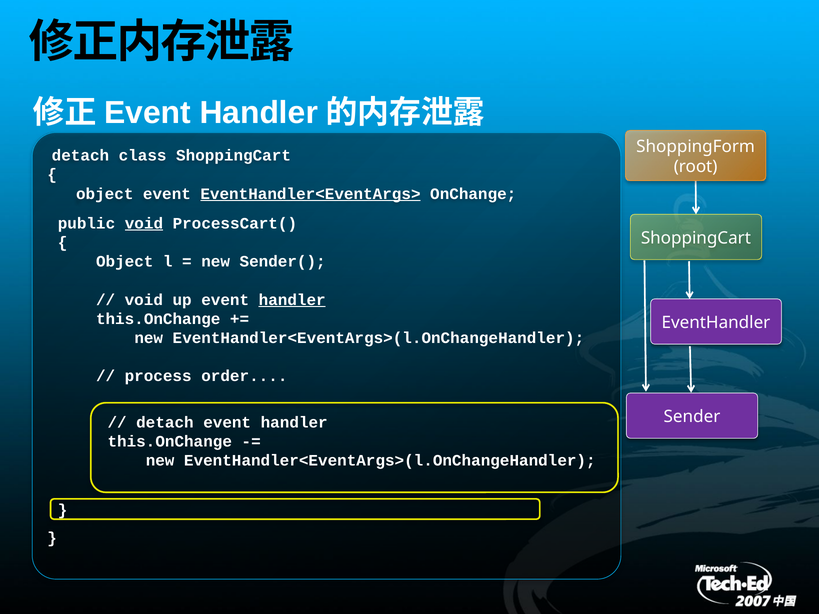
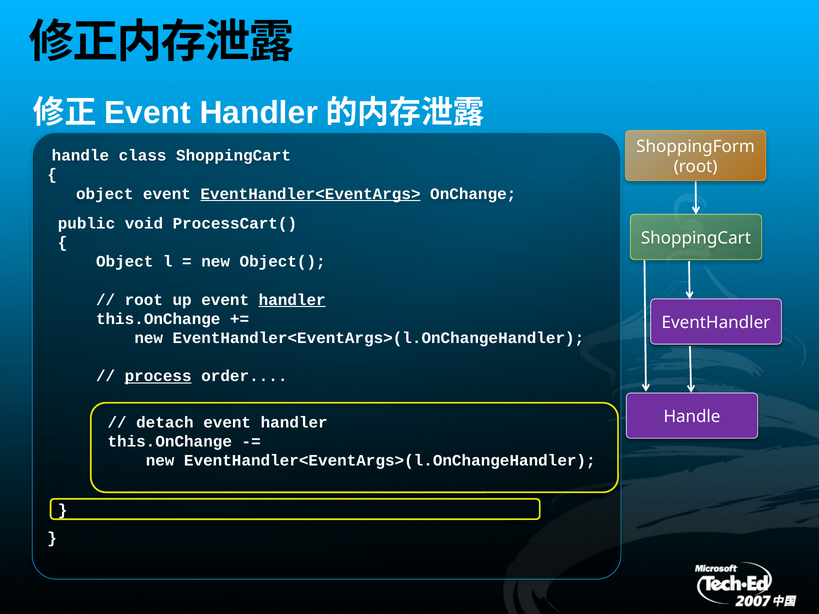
detach: detach -> handle (80, 155)
void underline: present -> none (144, 223)
Sender(: Sender( -> Object( (283, 262)
void: void -> root (144, 300)
process underline: none -> present (158, 376)
Sender: Sender -> Handle (692, 417)
